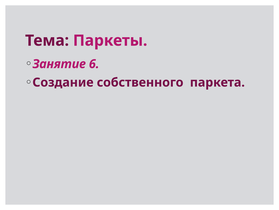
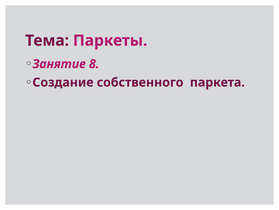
6: 6 -> 8 (94, 64)
